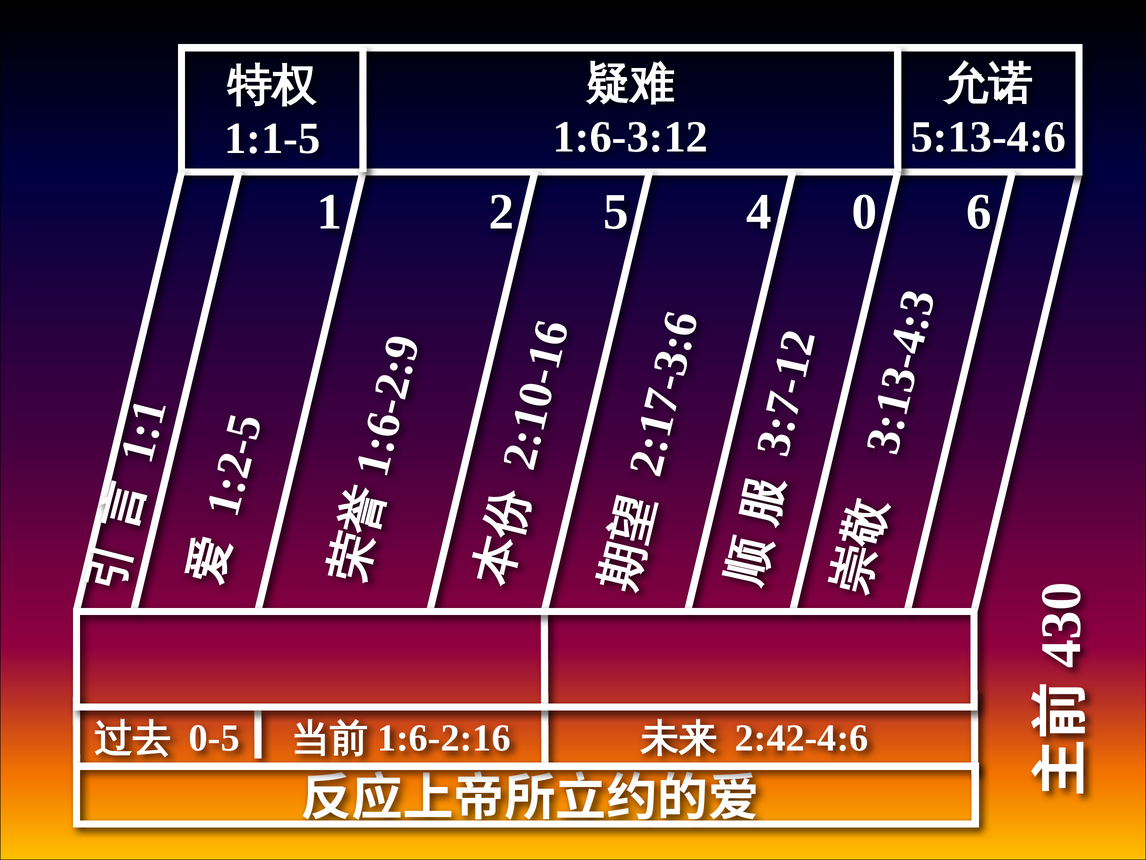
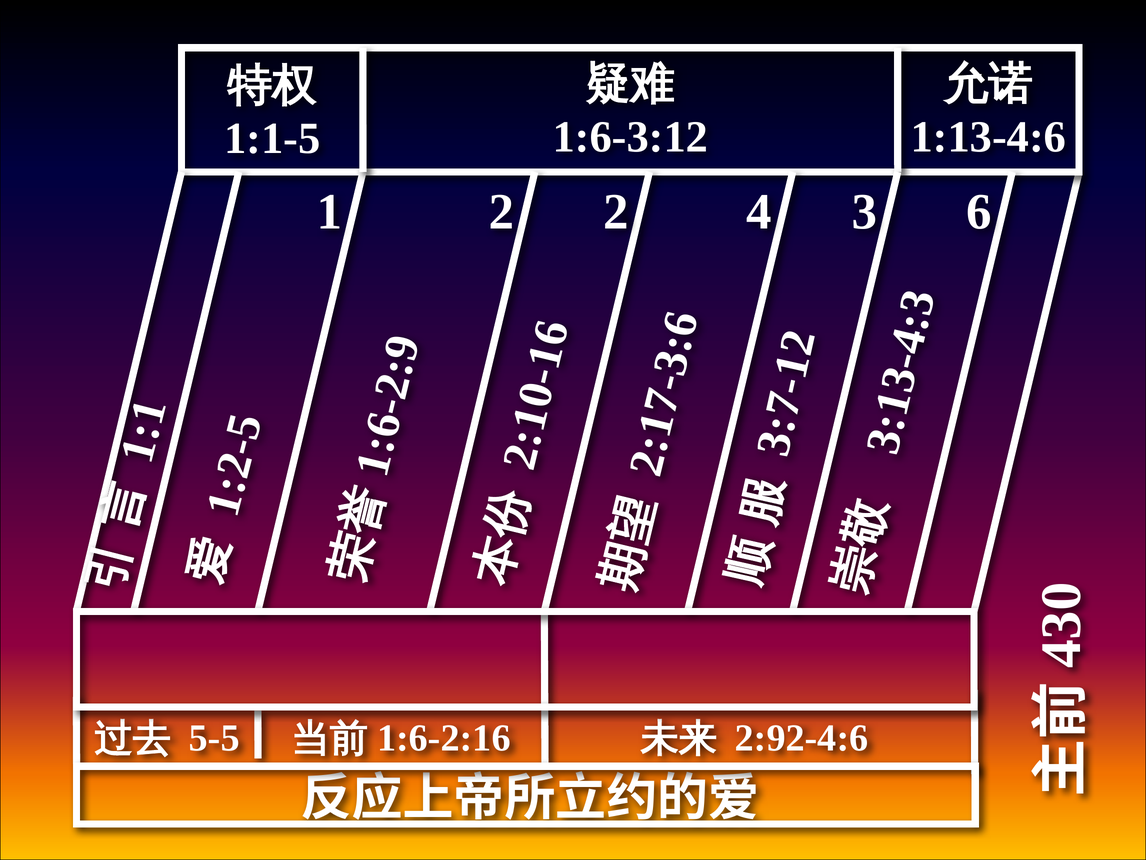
5:13-4:6: 5:13-4:6 -> 1:13-4:6 (988, 137)
2 5: 5 -> 2 (616, 212)
0: 0 -> 3 (864, 212)
0-5: 0-5 -> 5-5 (214, 738)
2:42-4:6: 2:42-4:6 -> 2:92-4:6 (802, 738)
